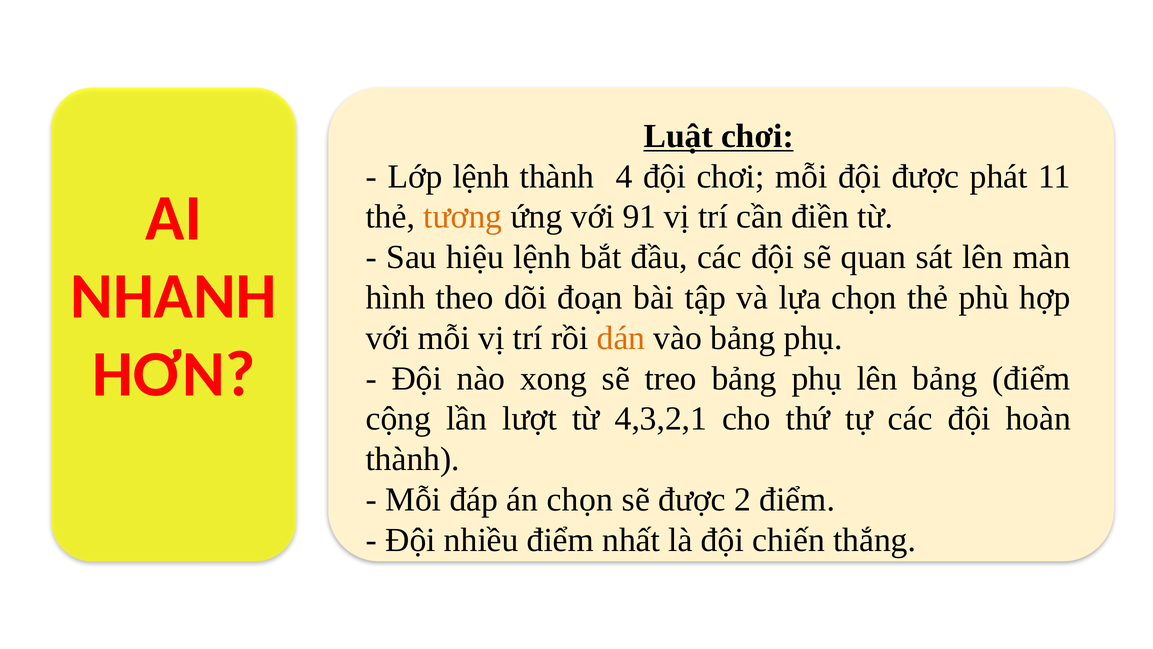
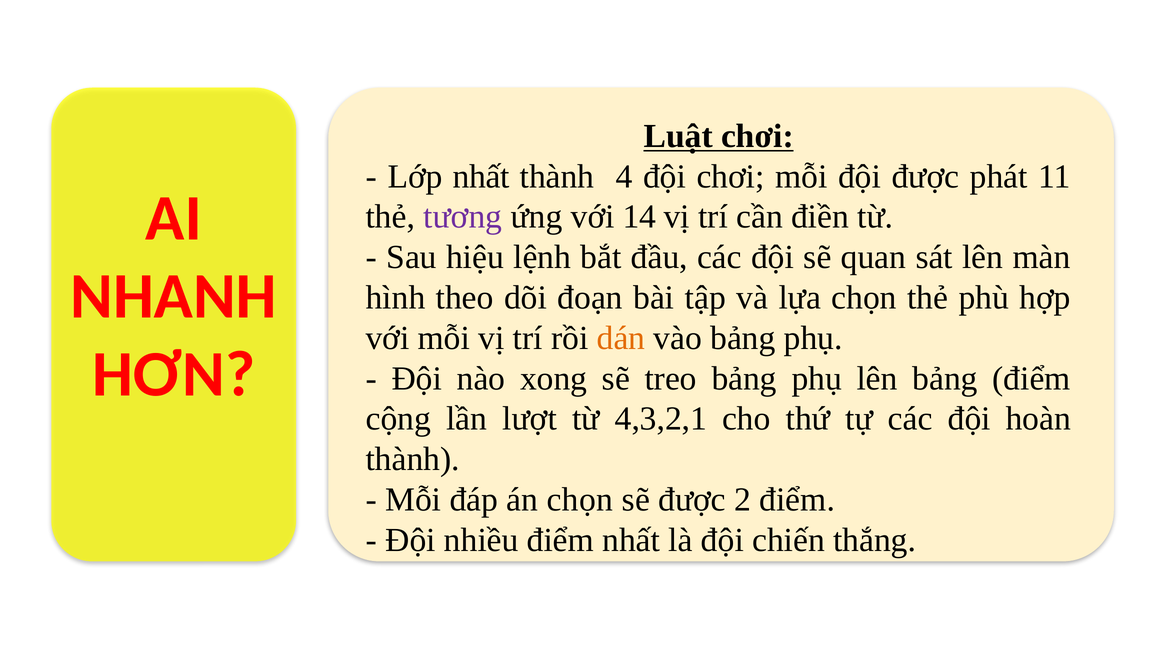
Lớp lệnh: lệnh -> nhất (481, 176)
tương colour: orange -> purple (463, 217)
91: 91 -> 14 (639, 217)
